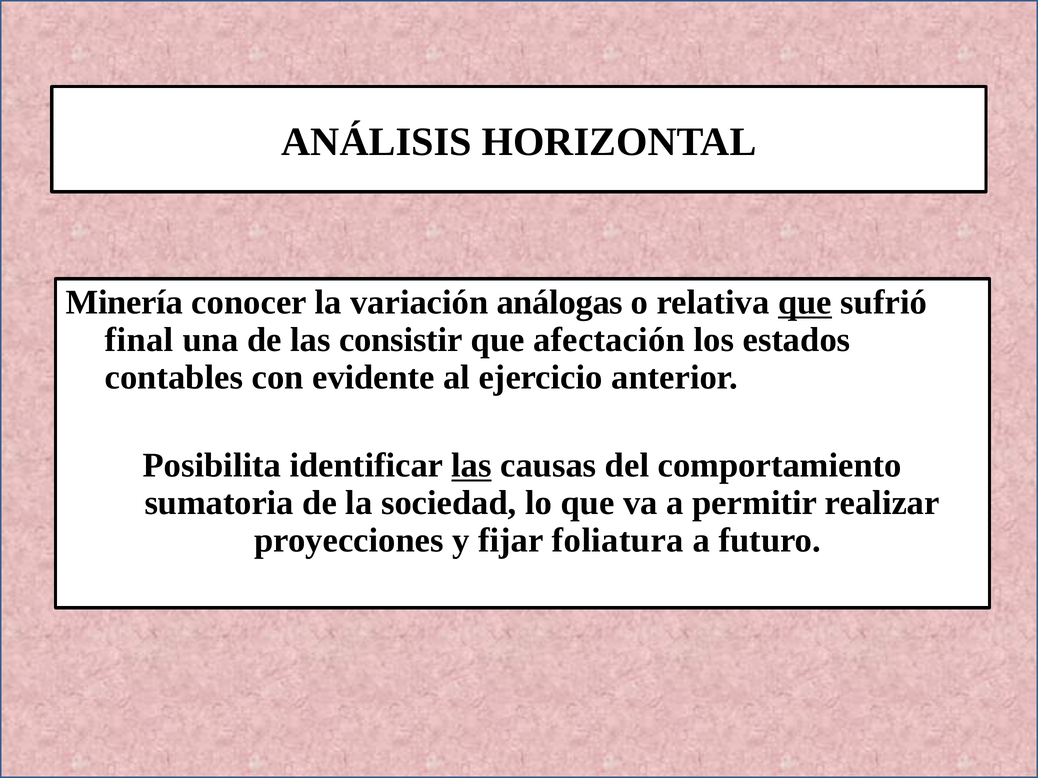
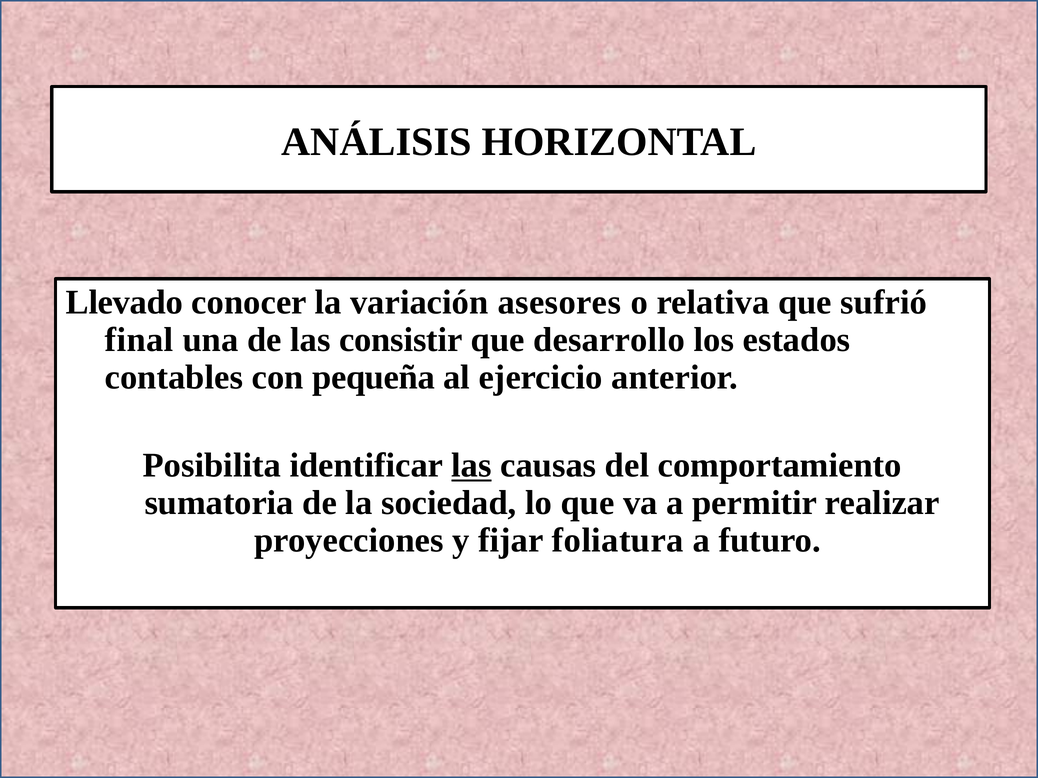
Minería: Minería -> Llevado (124, 303)
análogas: análogas -> asesores (559, 303)
que underline: present -> none (805, 303)
afectación: afectación -> desarrollo (609, 340)
evidente: evidente -> pequeña (374, 377)
